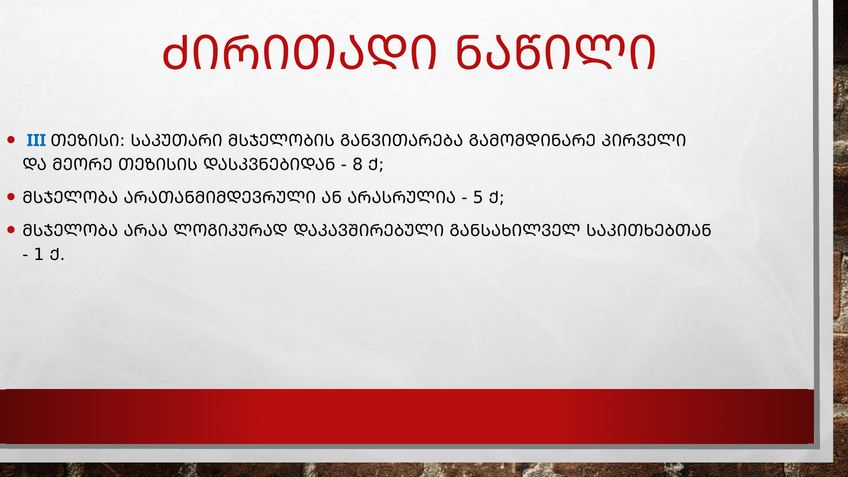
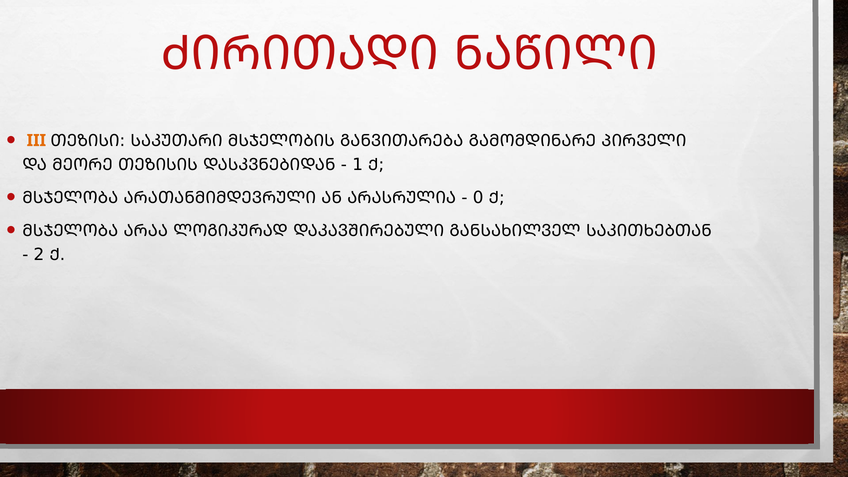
III colour: blue -> orange (36, 140)
8: 8 -> 1 (358, 165)
5: 5 -> 0 (478, 198)
1: 1 -> 2 (39, 255)
